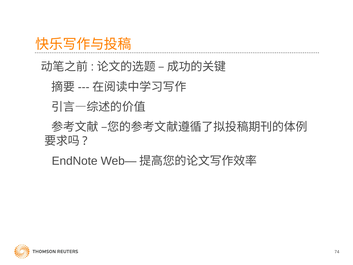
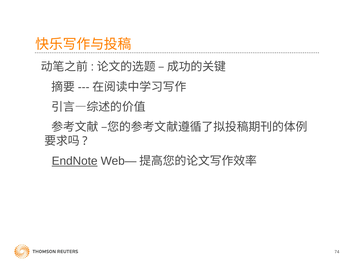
EndNote underline: none -> present (75, 161)
